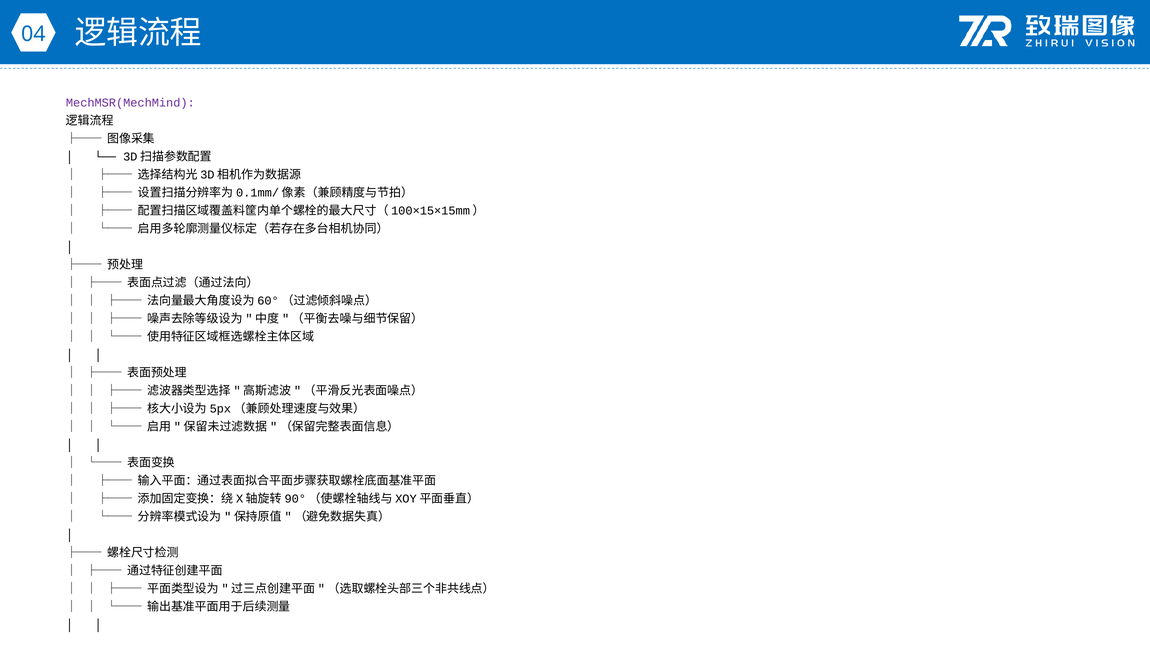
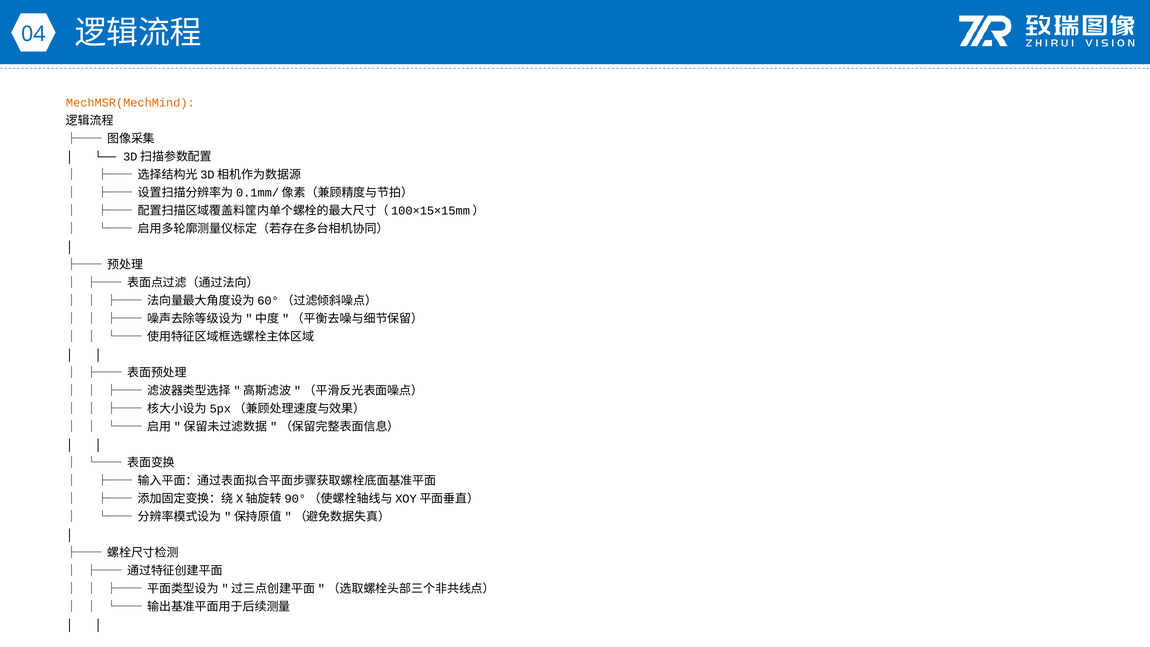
MechMSR(MechMind colour: purple -> orange (130, 103)
